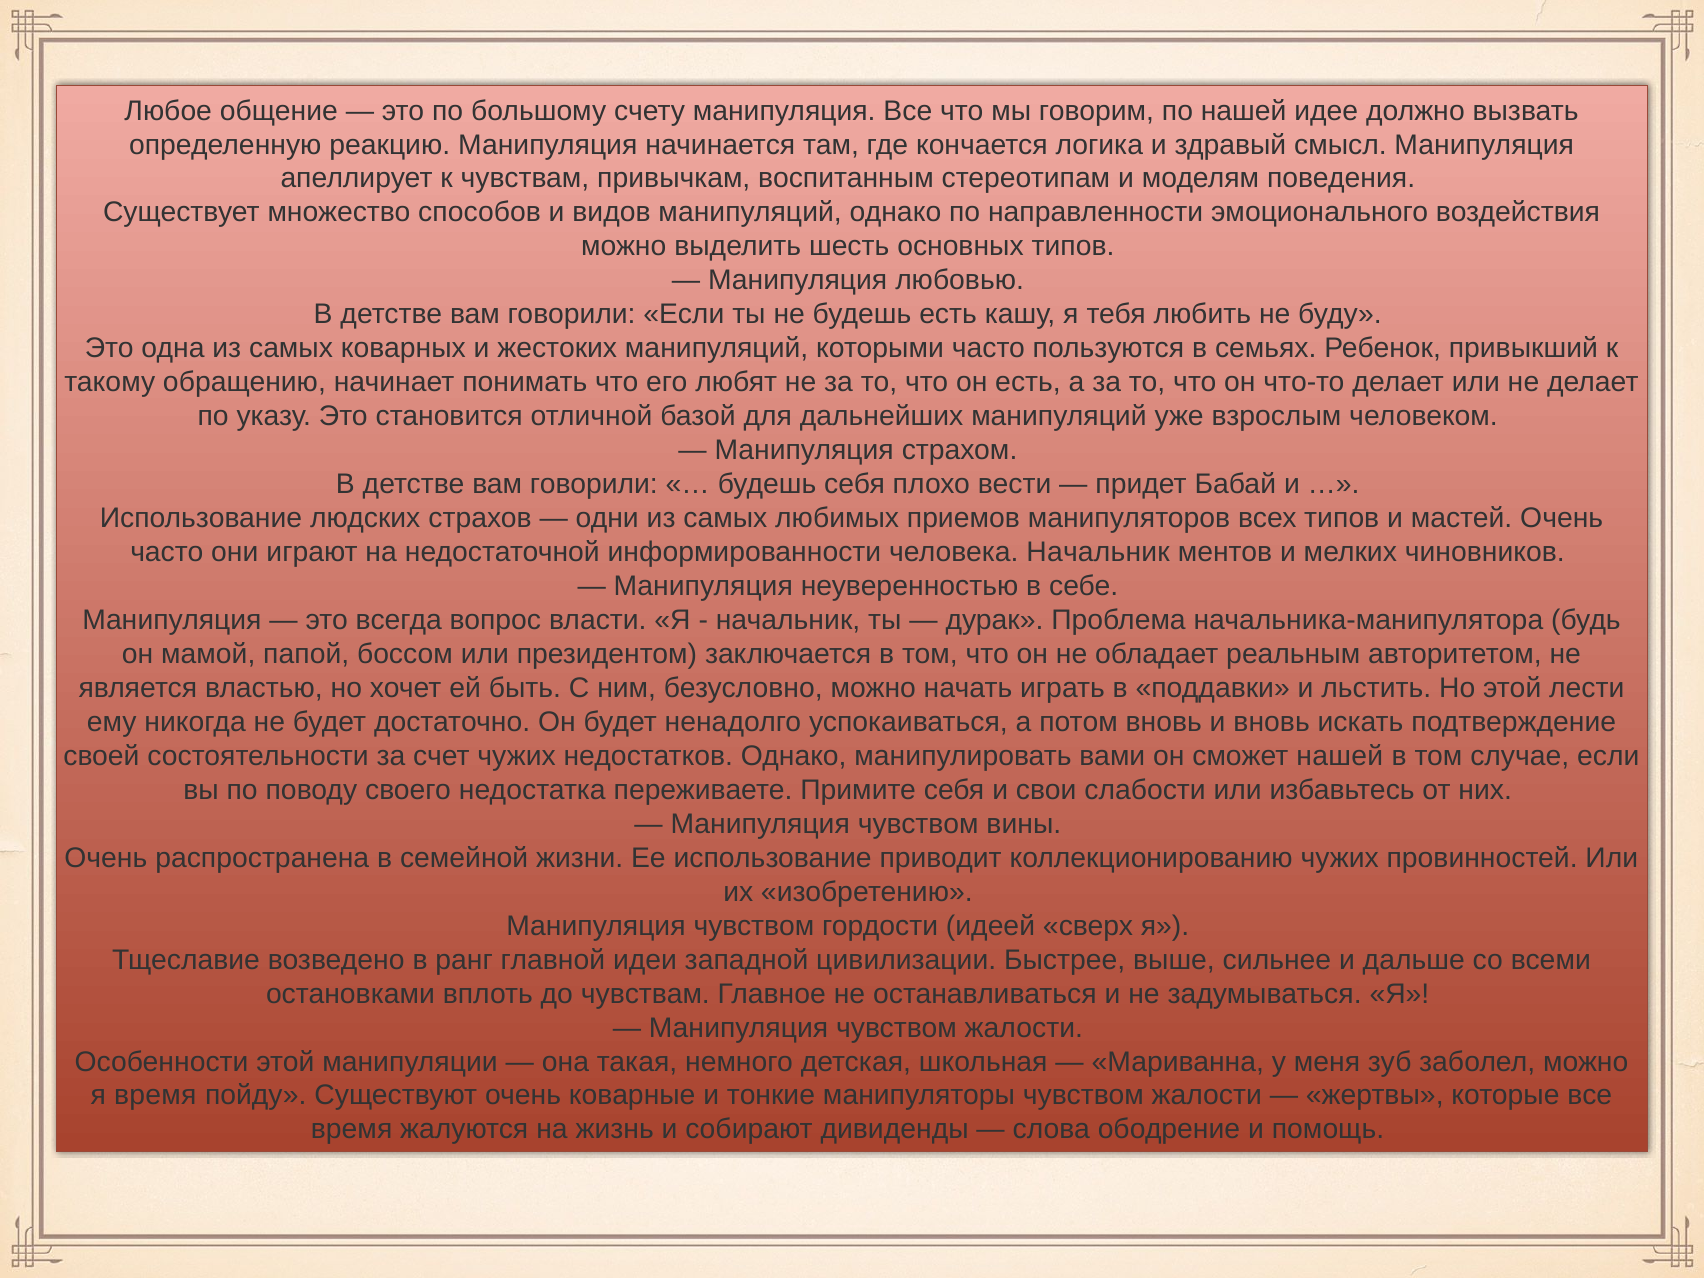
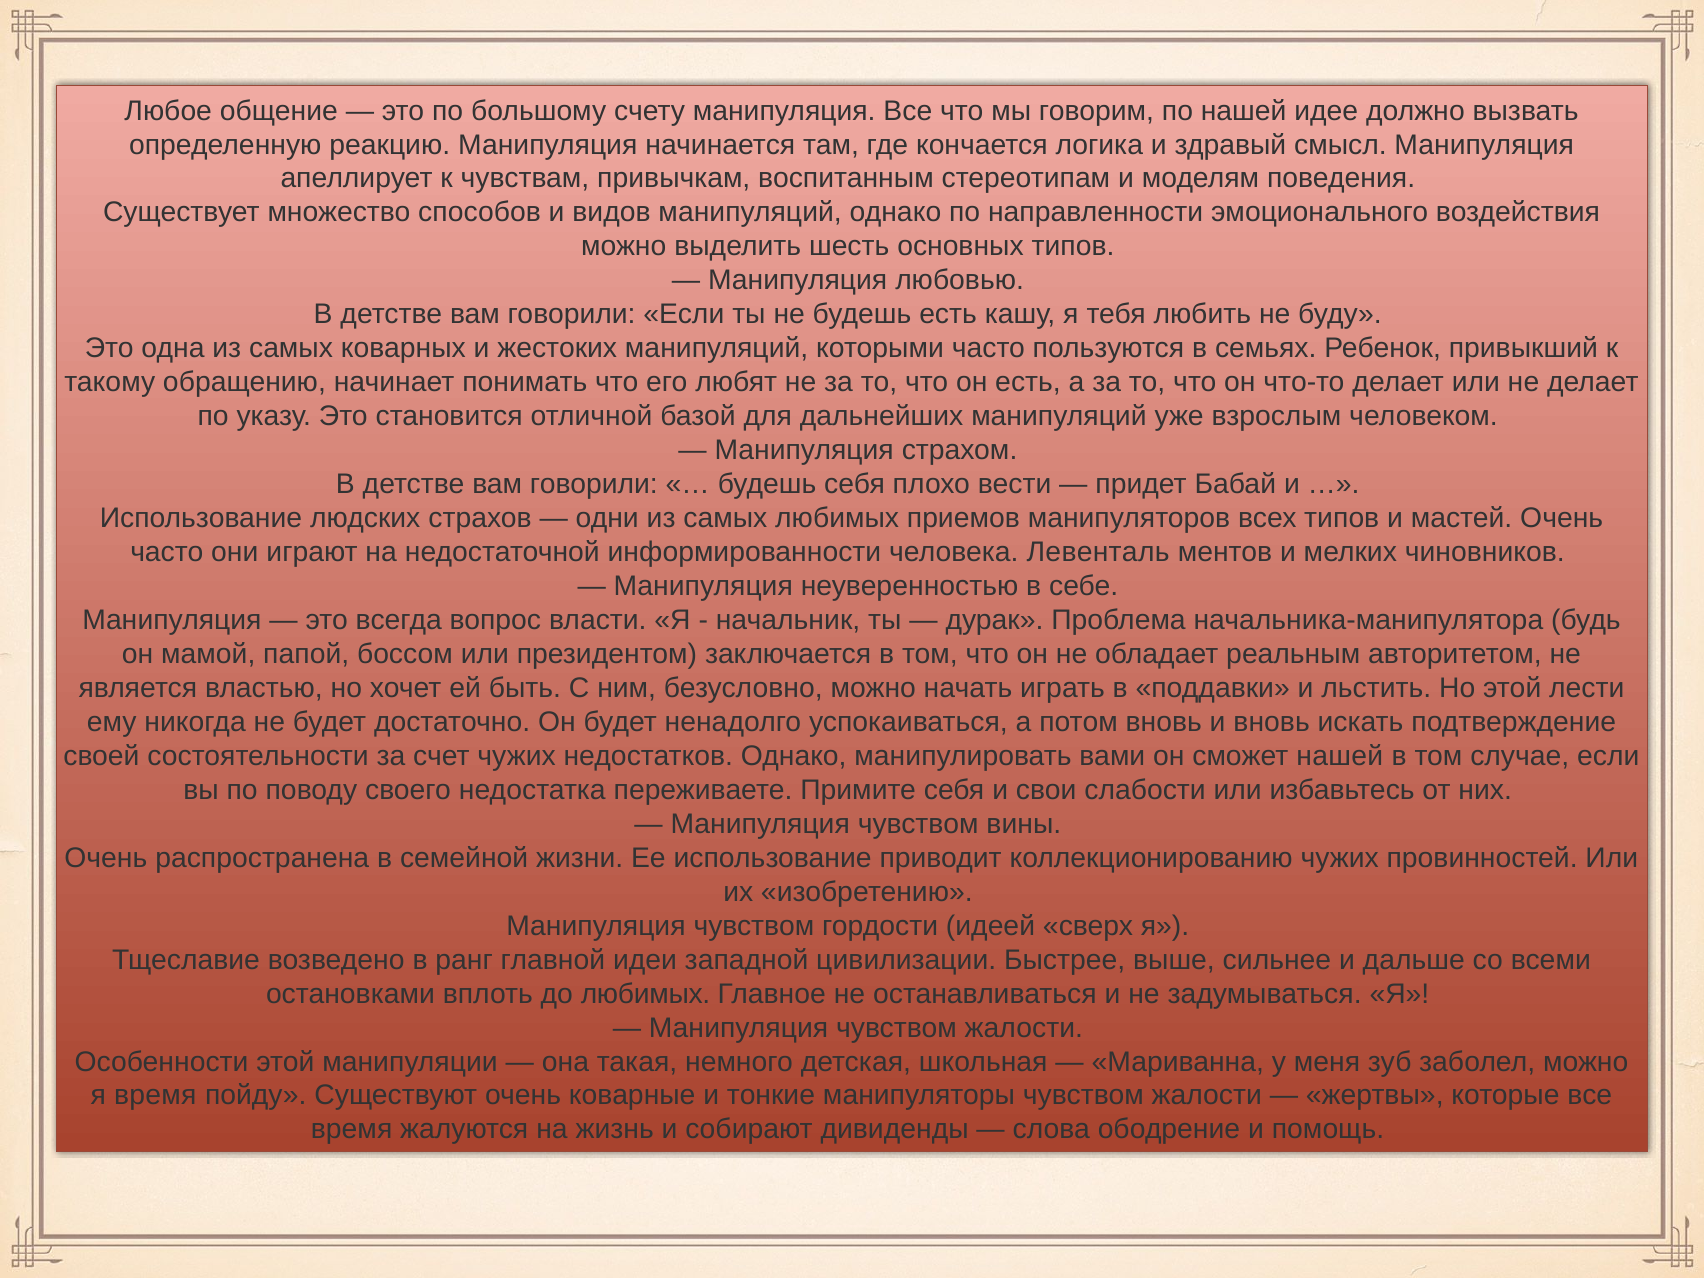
человека Начальник: Начальник -> Левенталь (1098, 552)
до чувствам: чувствам -> любимых (646, 994)
